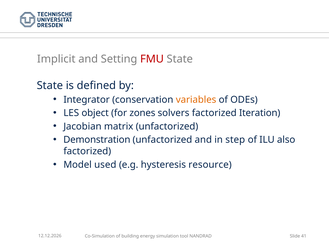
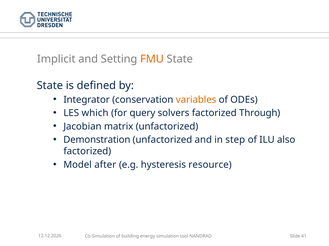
FMU colour: red -> orange (152, 59)
object: object -> which (95, 113)
zones: zones -> query (142, 113)
Iteration: Iteration -> Through (260, 113)
used: used -> after (105, 165)
